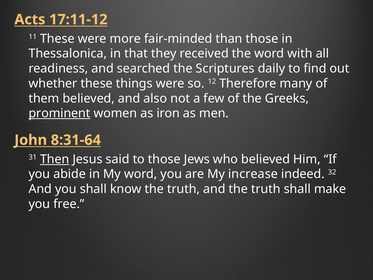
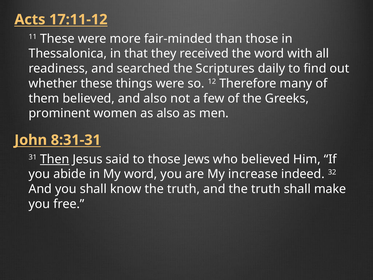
prominent underline: present -> none (59, 113)
as iron: iron -> also (168, 113)
8:31-64: 8:31-64 -> 8:31-31 (76, 140)
